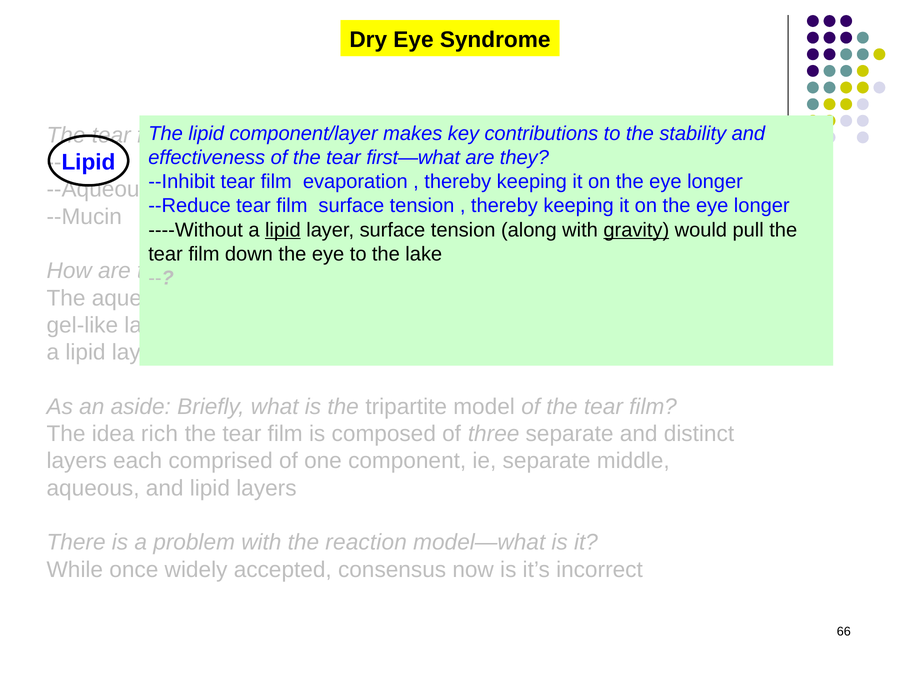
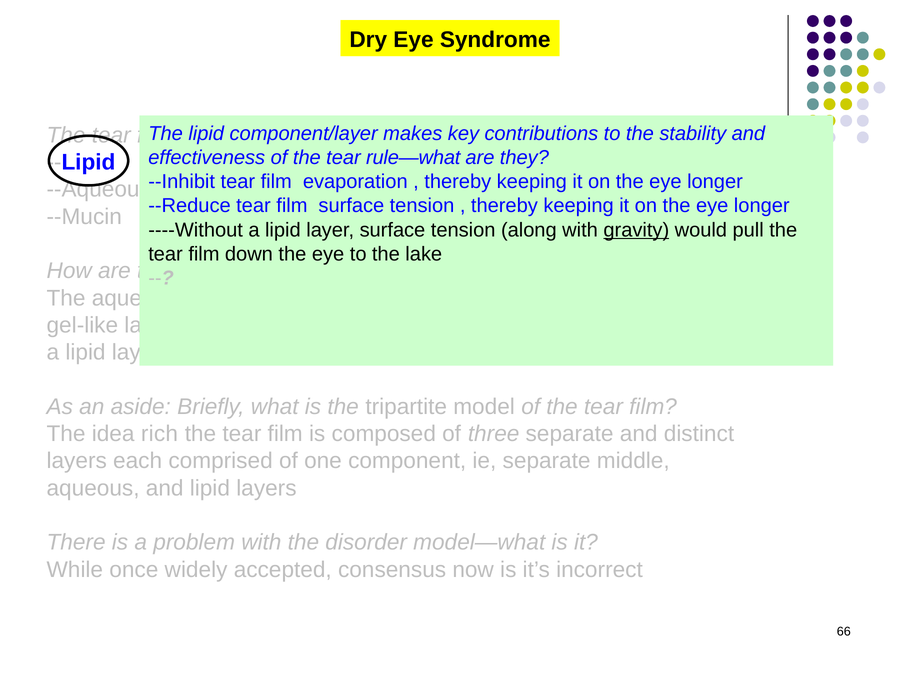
first—what: first—what -> rule—what (413, 157)
lipid underline: present -> none (283, 230)
reaction: reaction -> disorder (366, 542)
